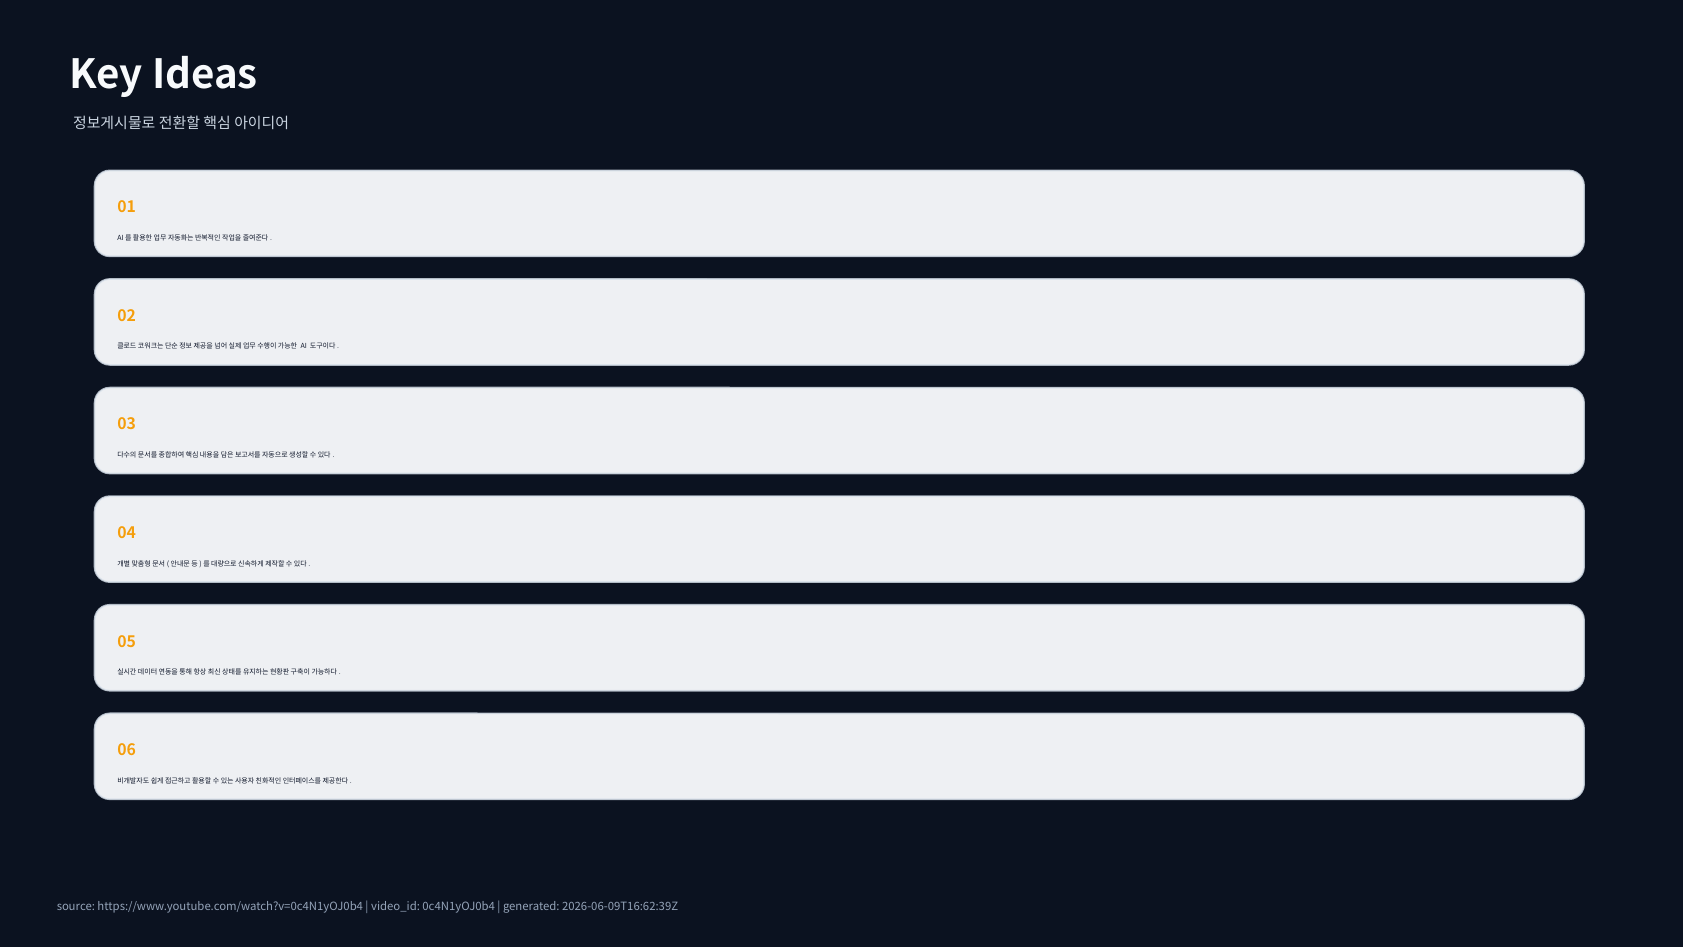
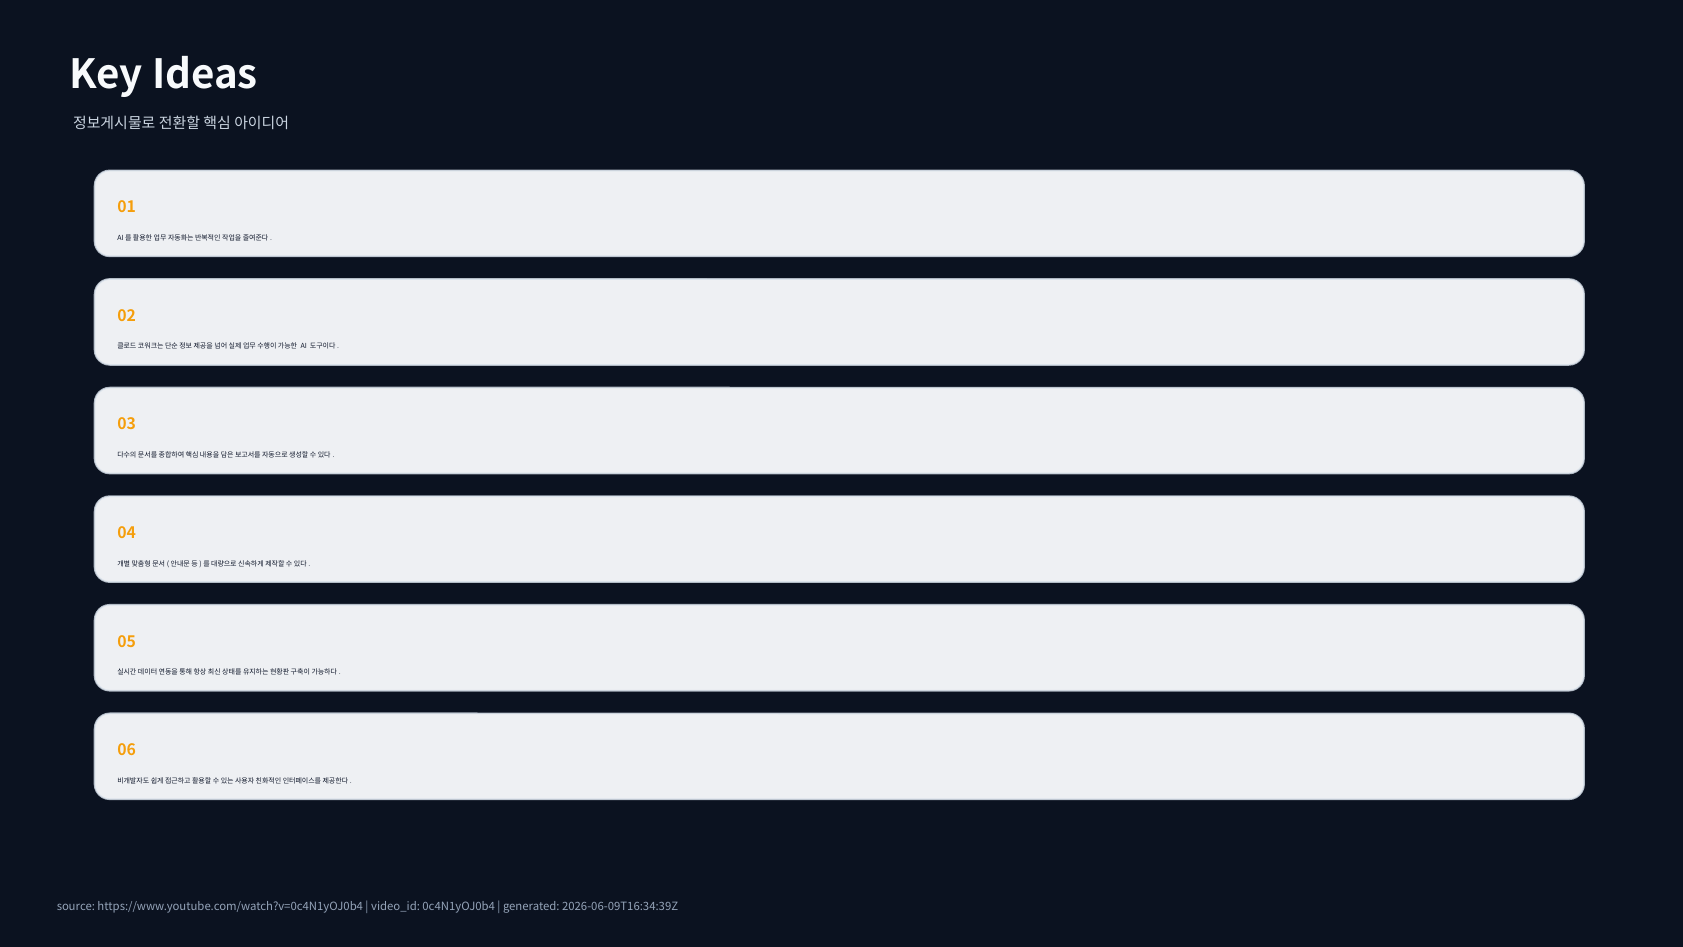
2026-06-09T16:62:39Z: 2026-06-09T16:62:39Z -> 2026-06-09T16:34:39Z (620, 906)
